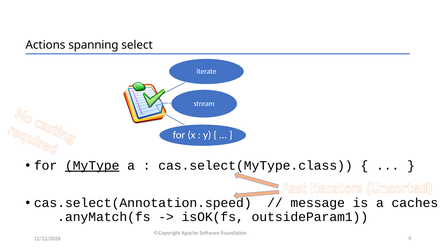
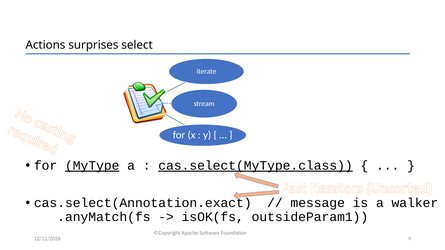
spanning: spanning -> surprises (93, 45)
cas.select(MyType.class underline: none -> present (256, 166)
cas.select(Annotation.speed: cas.select(Annotation.speed -> cas.select(Annotation.exact (143, 203)
caches: caches -> walker (415, 203)
